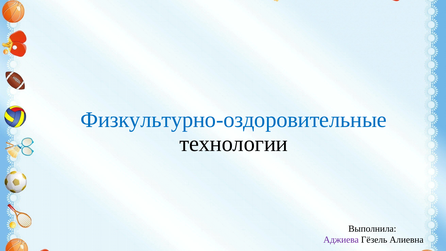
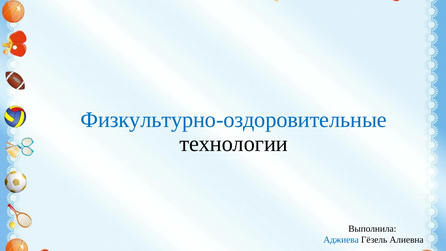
Аджиева colour: purple -> blue (341, 240)
